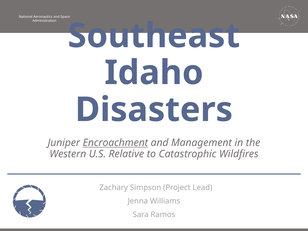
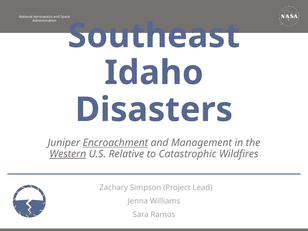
Western underline: none -> present (68, 154)
